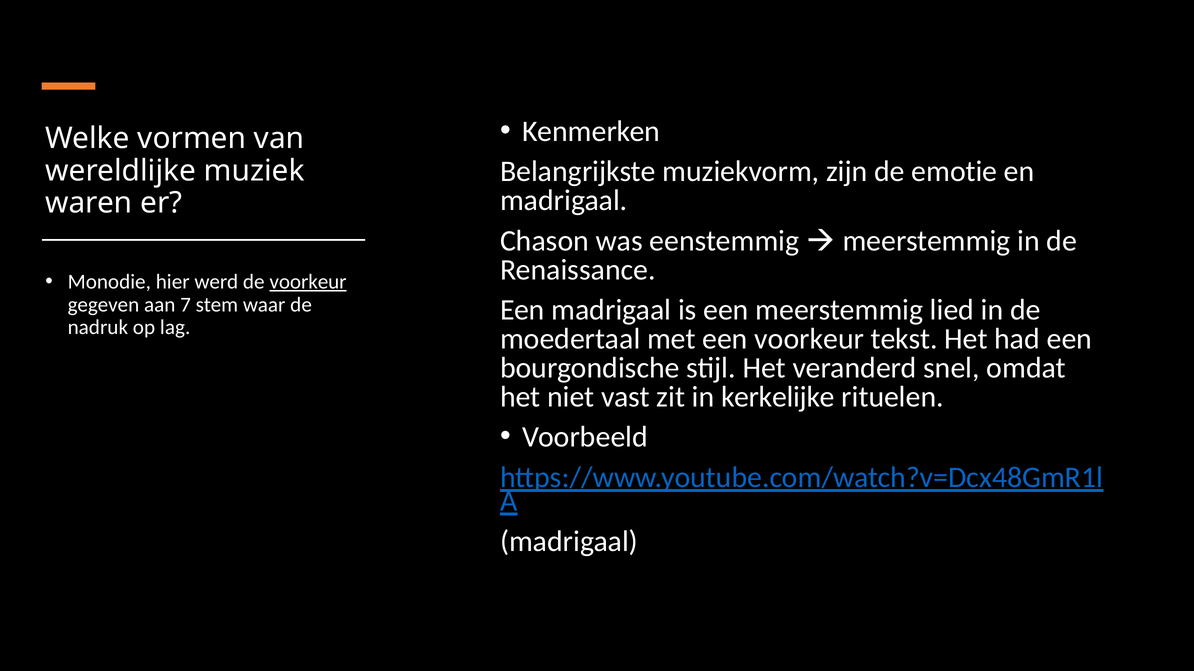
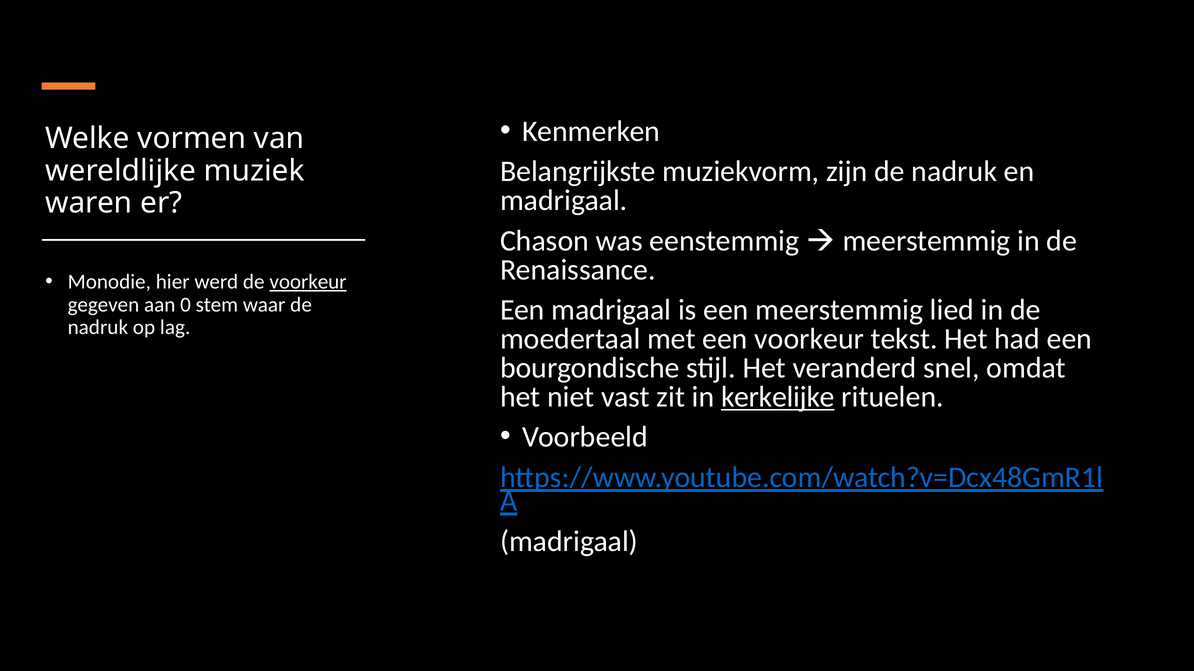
zijn de emotie: emotie -> nadruk (954, 172)
7: 7 -> 0 (186, 305)
kerkelijke underline: none -> present (778, 397)
